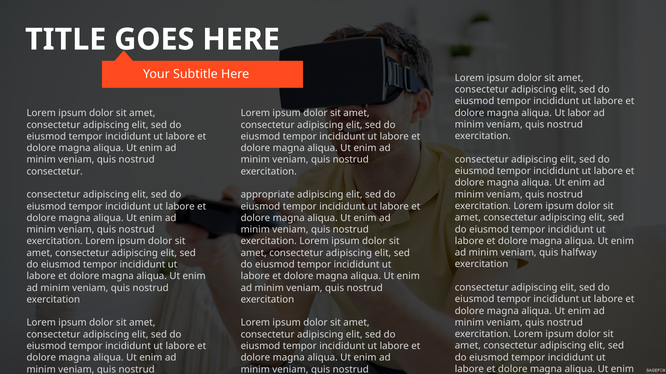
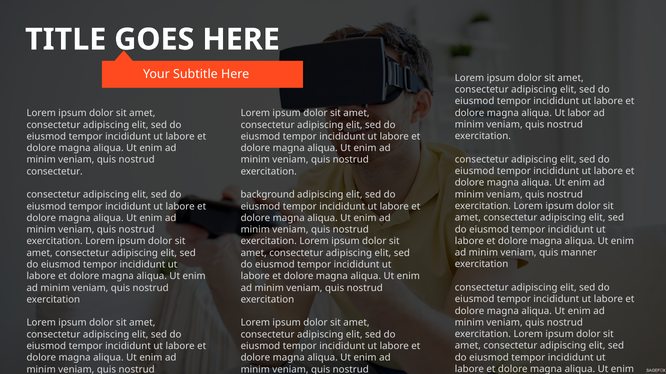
appropriate: appropriate -> background (268, 195)
halfway: halfway -> manner (579, 253)
